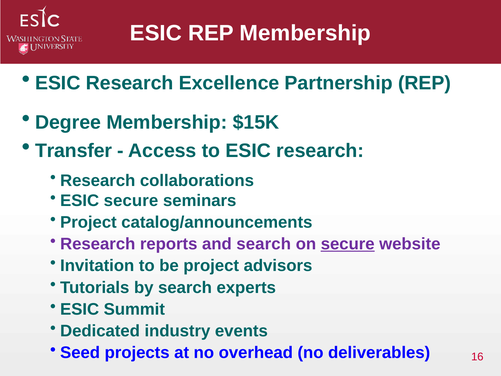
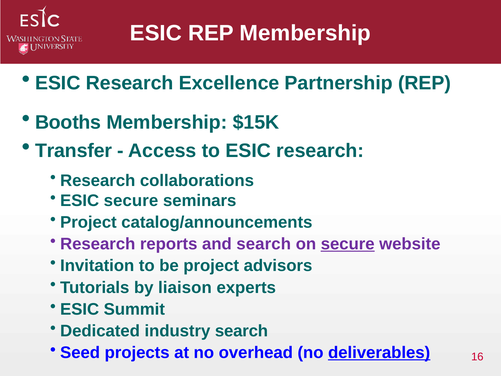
Degree: Degree -> Booths (68, 122)
by search: search -> liaison (185, 287)
industry events: events -> search (241, 331)
deliverables underline: none -> present (379, 352)
